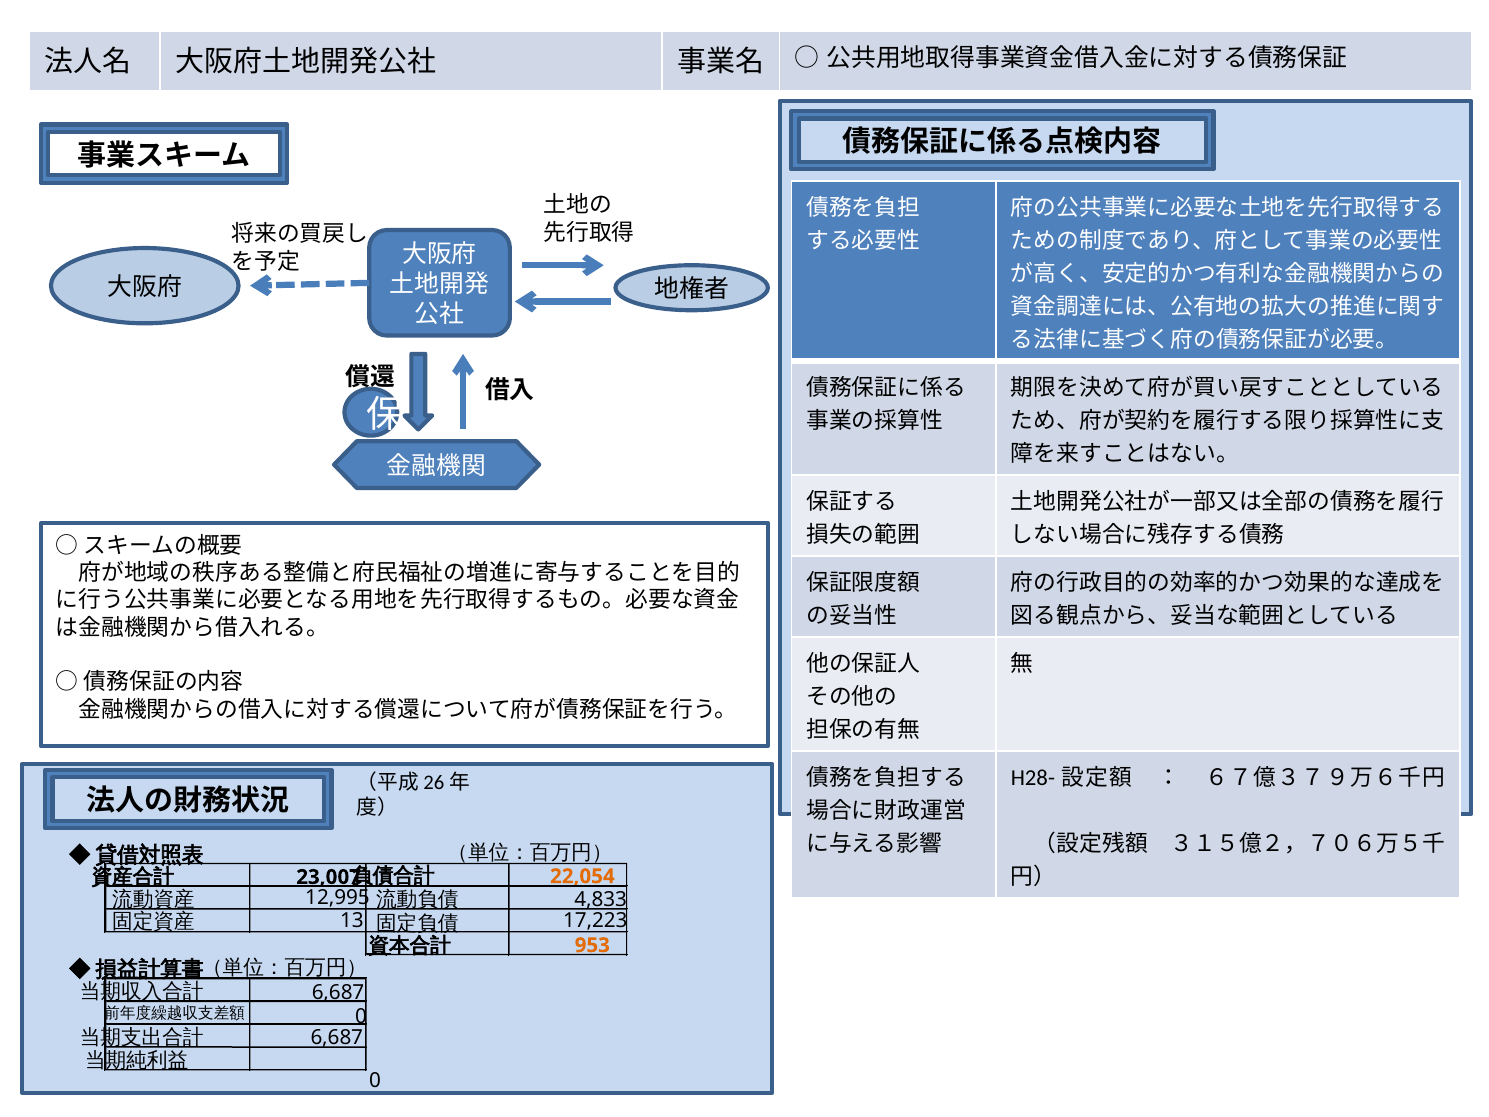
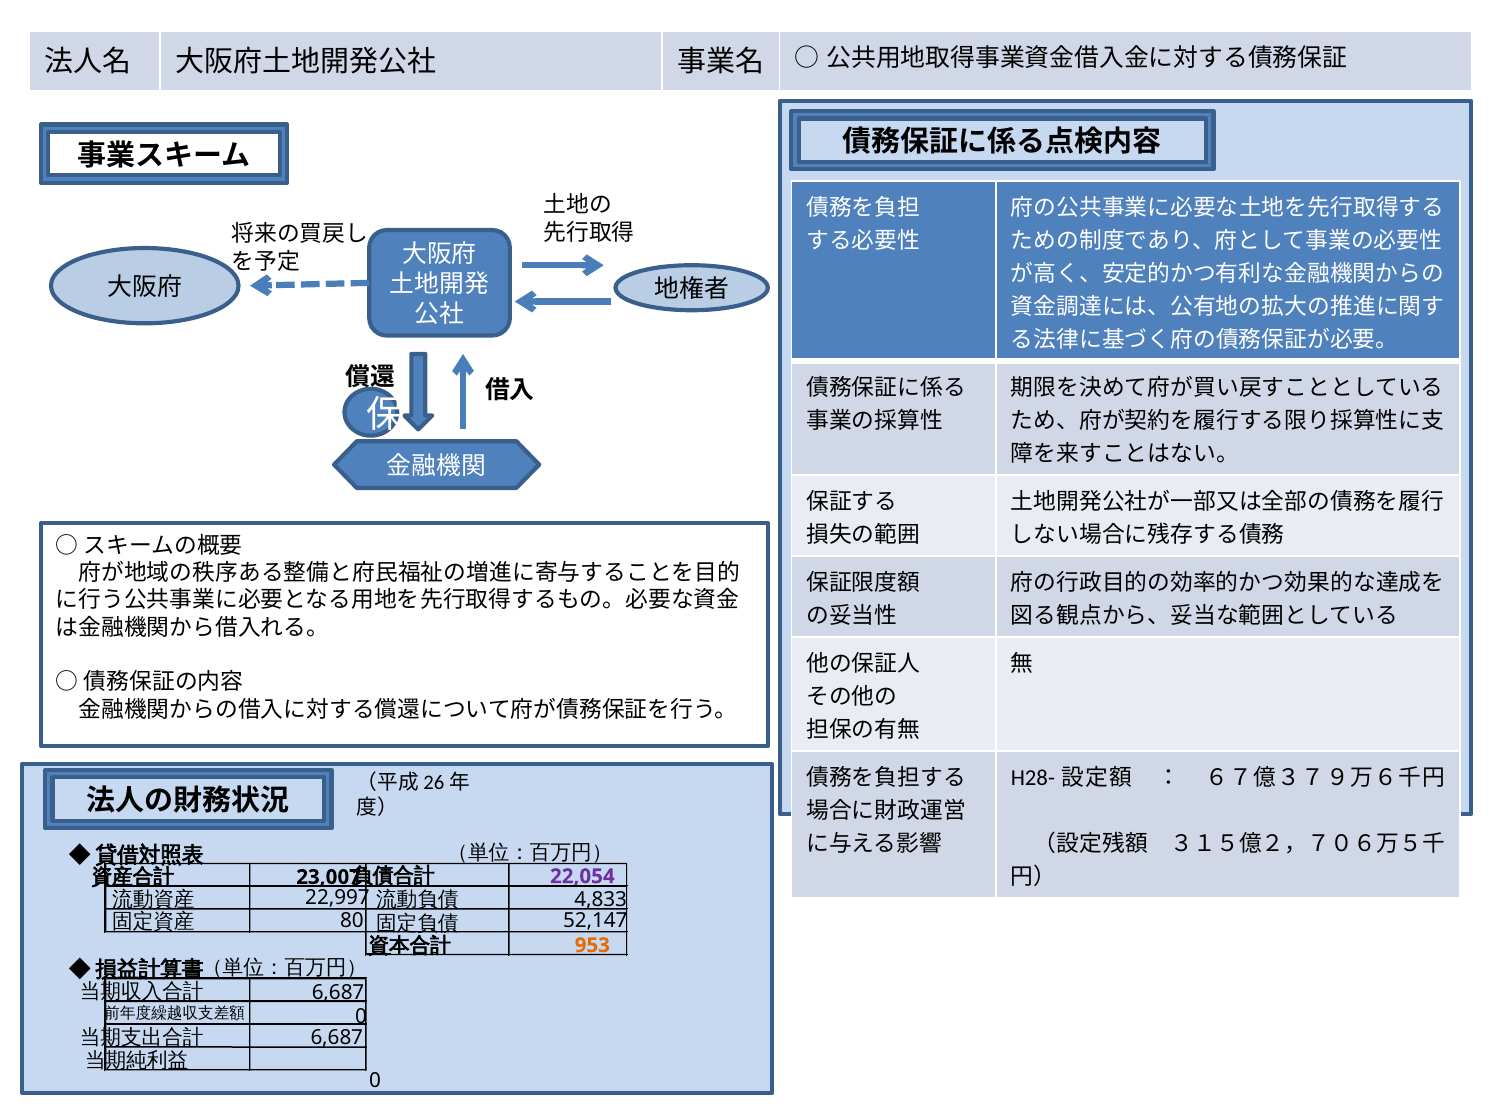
22,054 colour: orange -> purple (582, 876)
12,995: 12,995 -> 22,997 (337, 898)
13: 13 -> 80 (352, 921)
17,223: 17,223 -> 52,147 (595, 921)
